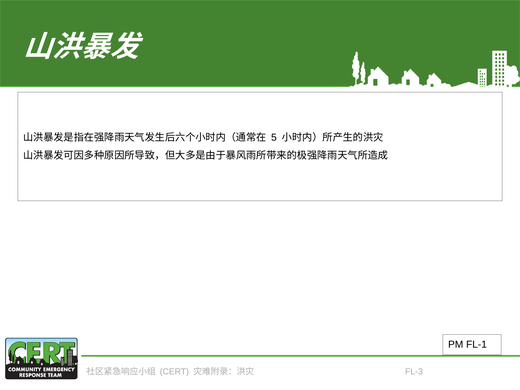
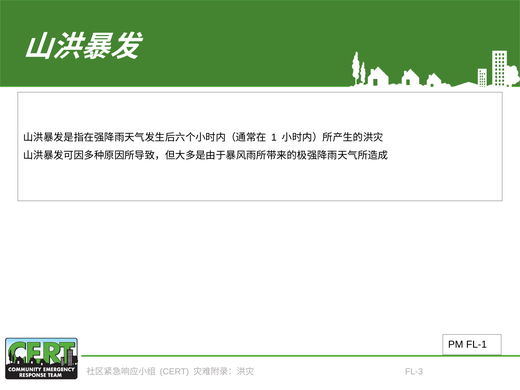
5: 5 -> 1 (274, 137)
